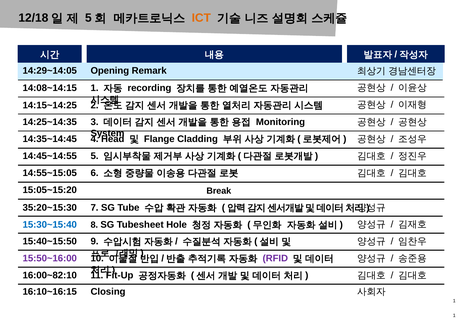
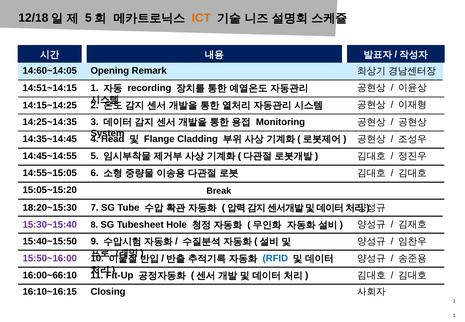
14:29~14:05: 14:29~14:05 -> 14:60~14:05 (50, 71)
14:08~14:15: 14:08~14:15 -> 14:51~14:15 (50, 88)
35:20~15:30: 35:20~15:30 -> 18:20~15:30 (50, 208)
15:30~15:40 colour: blue -> purple (50, 225)
RFID colour: purple -> blue (275, 258)
16:00~82:10: 16:00~82:10 -> 16:00~66:10 (50, 275)
